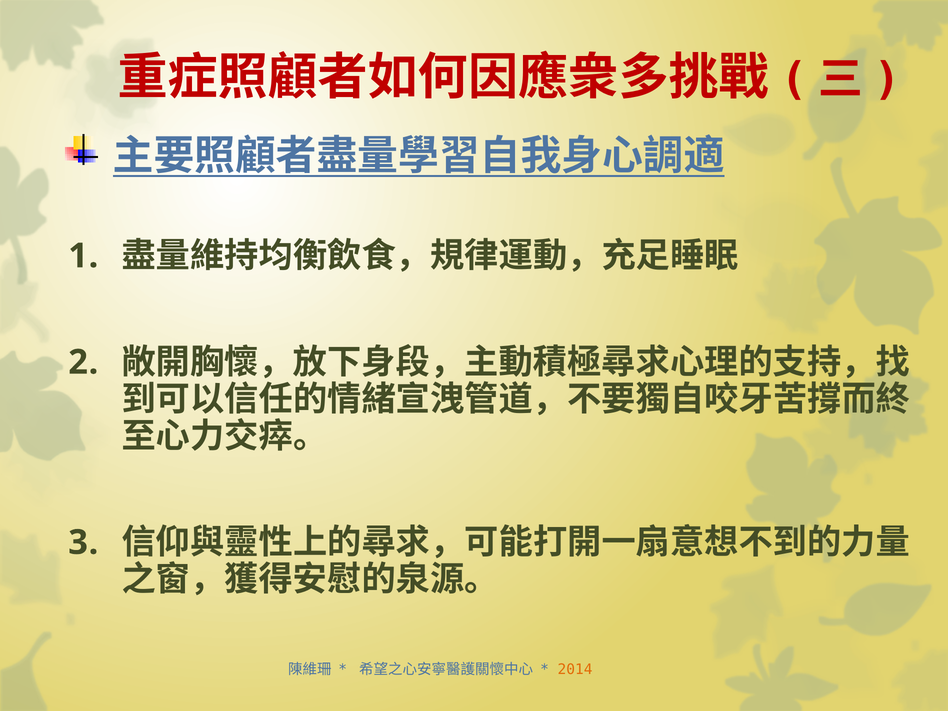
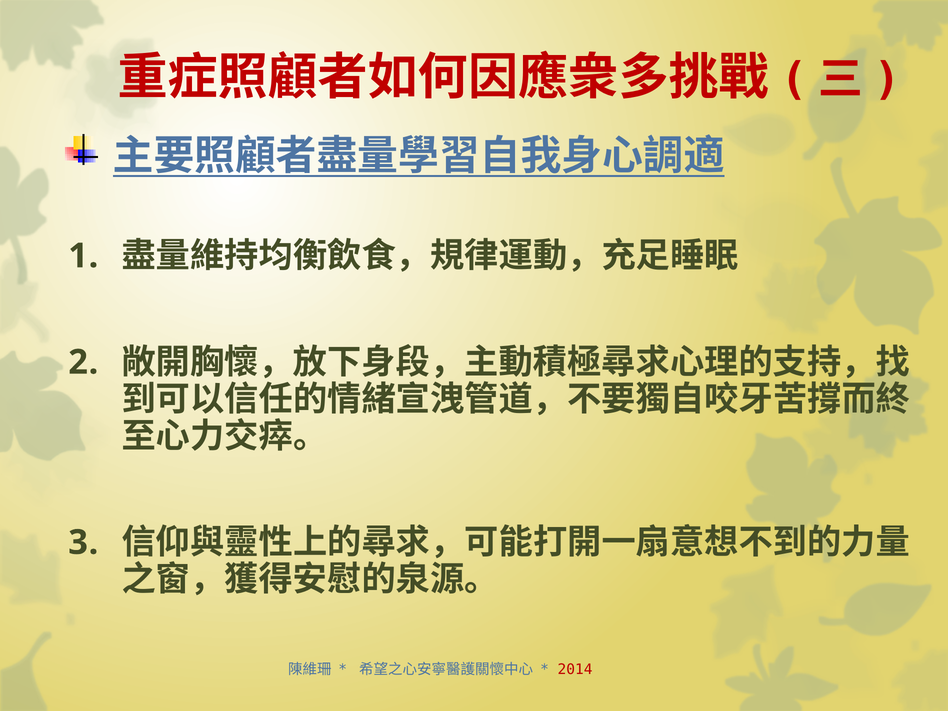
2014 colour: orange -> red (575, 669)
